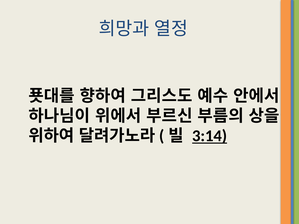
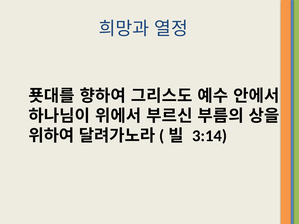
3:14 underline: present -> none (210, 136)
